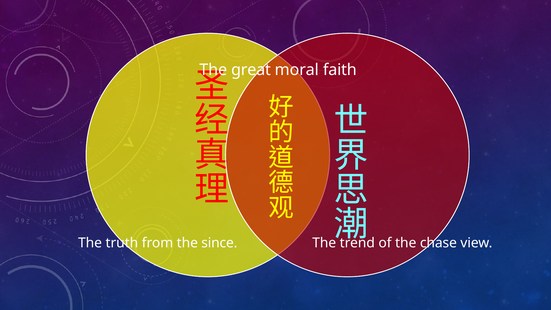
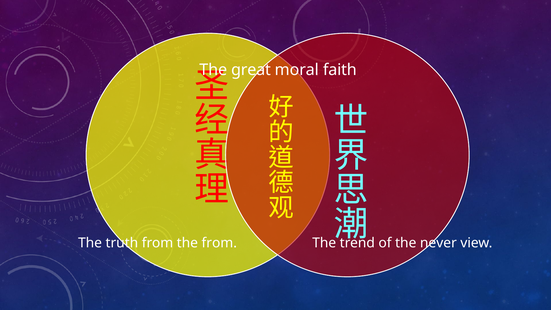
the since: since -> from (219, 243)
chase: chase -> never (438, 243)
